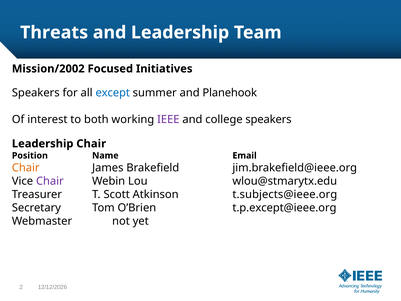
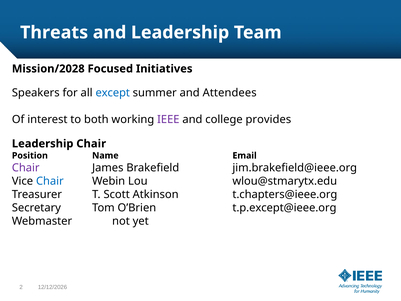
Mission/2002: Mission/2002 -> Mission/2028 (48, 69)
Planehook: Planehook -> Attendees (230, 93)
college speakers: speakers -> provides (268, 120)
Chair colour: orange -> purple (26, 168)
Chair colour: purple -> blue (50, 181)
t.subjects@ieee.org: t.subjects@ieee.org -> t.chapters@ieee.org (285, 194)
